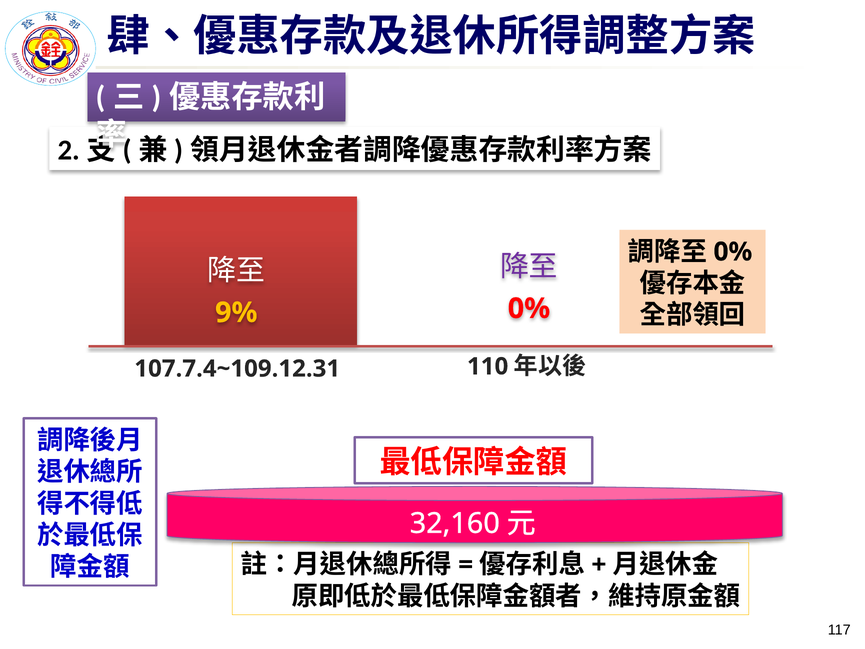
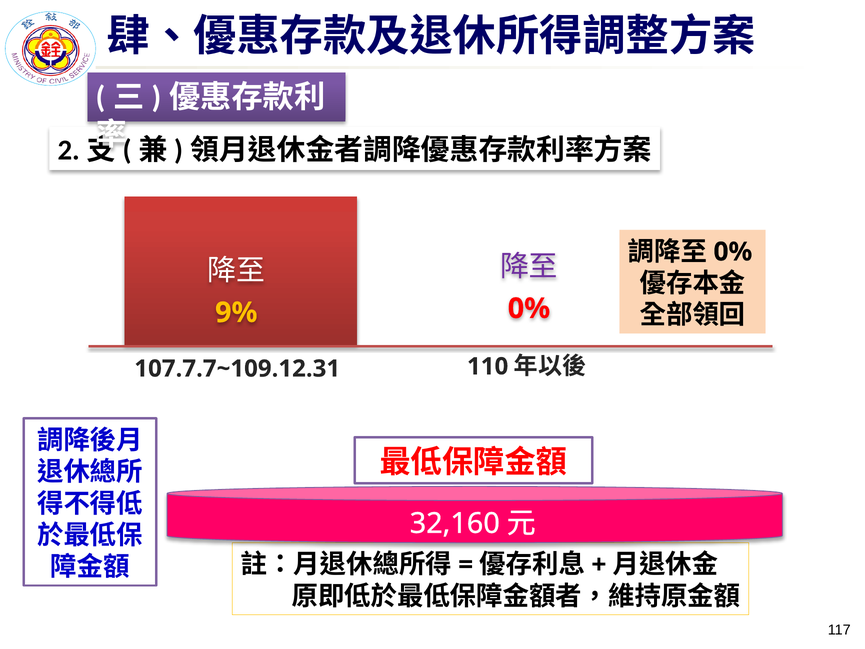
107.7.4~109.12.31: 107.7.4~109.12.31 -> 107.7.7~109.12.31 (237, 369)
